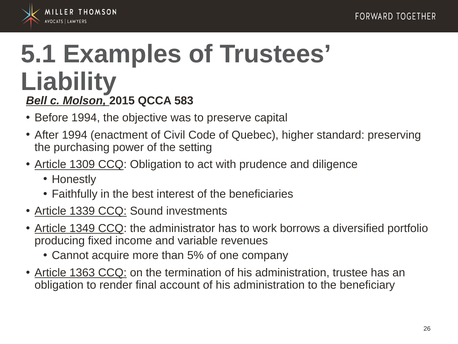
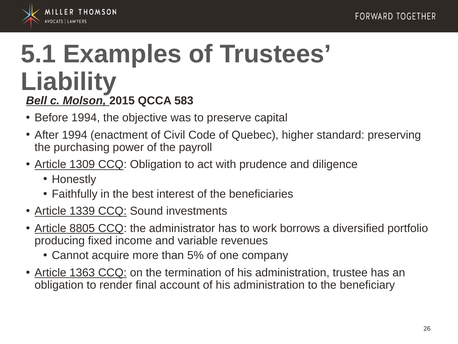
setting: setting -> payroll (195, 147)
1349: 1349 -> 8805 (82, 228)
